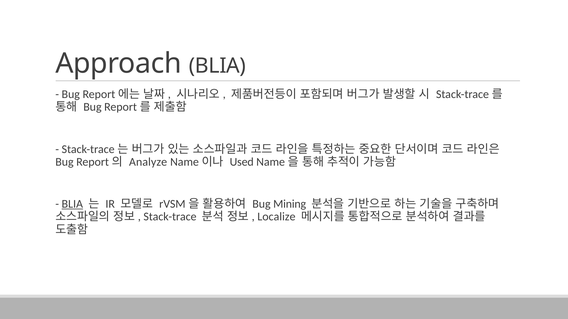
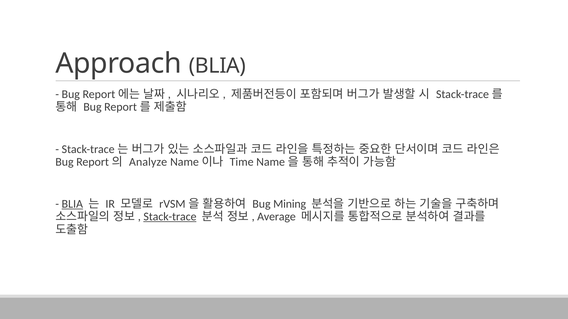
Used: Used -> Time (242, 162)
Stack-trace underline: none -> present (170, 217)
Localize: Localize -> Average (276, 217)
